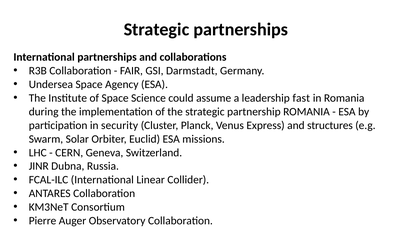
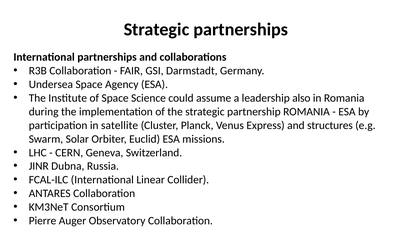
fast: fast -> also (301, 98)
security: security -> satellite (120, 125)
